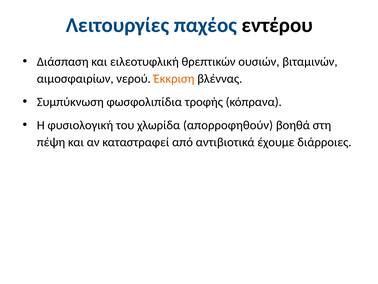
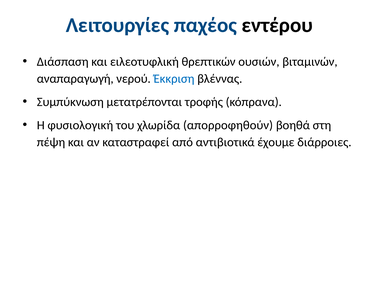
αιμοσφαιρίων: αιμοσφαιρίων -> αναπαραγωγή (75, 79)
Έκκριση colour: orange -> blue (174, 79)
φωσφολιπίδια: φωσφολιπίδια -> μετατρέπονται (144, 102)
